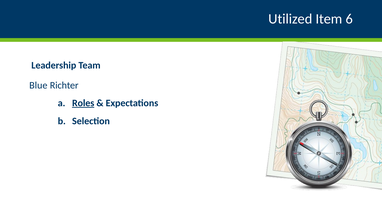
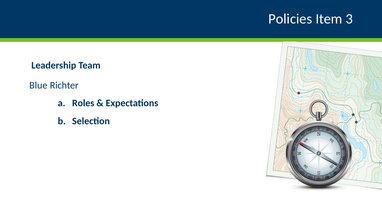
Utilized: Utilized -> Policies (290, 19)
6: 6 -> 3 (349, 19)
Roles underline: present -> none (83, 103)
